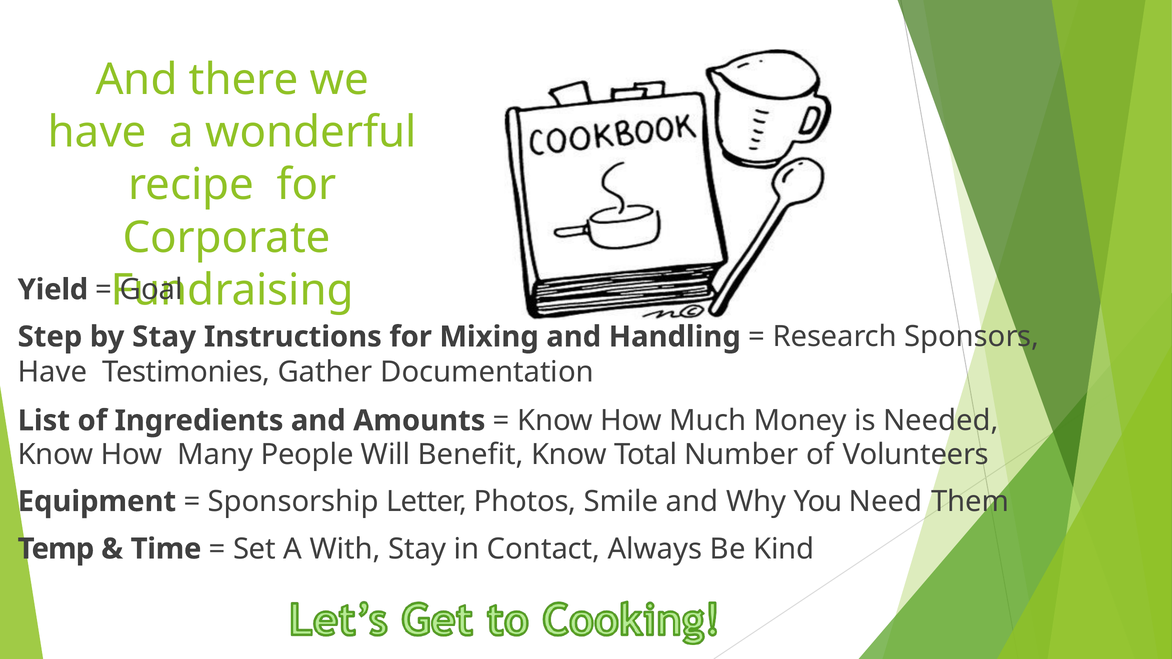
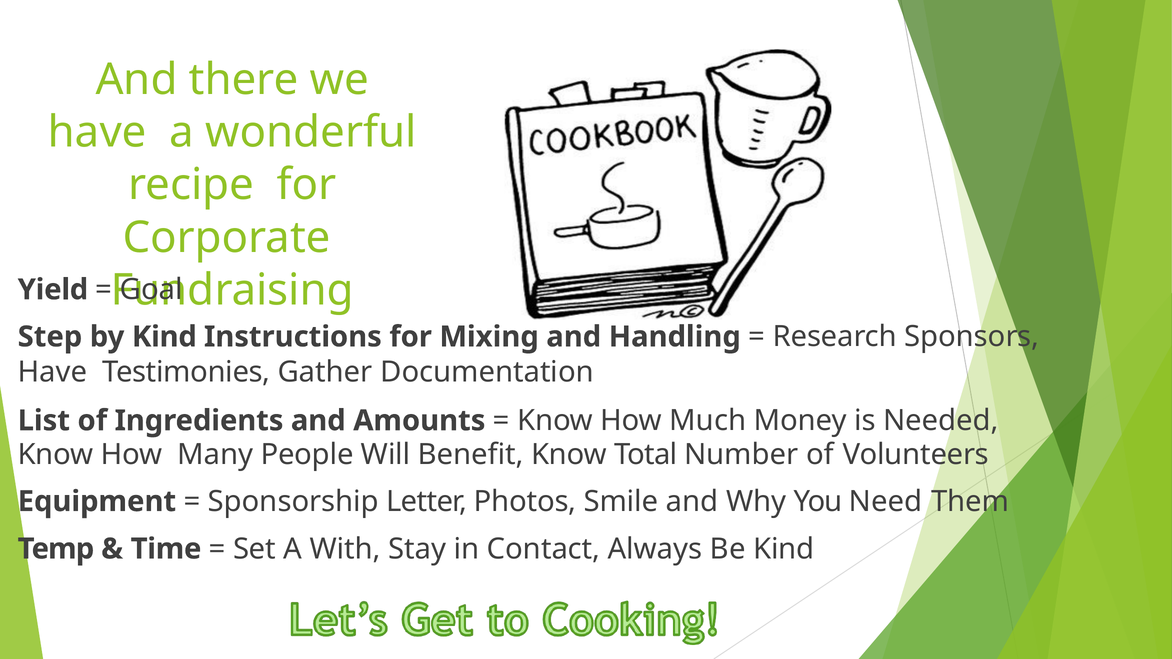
by Stay: Stay -> Kind (164, 337)
